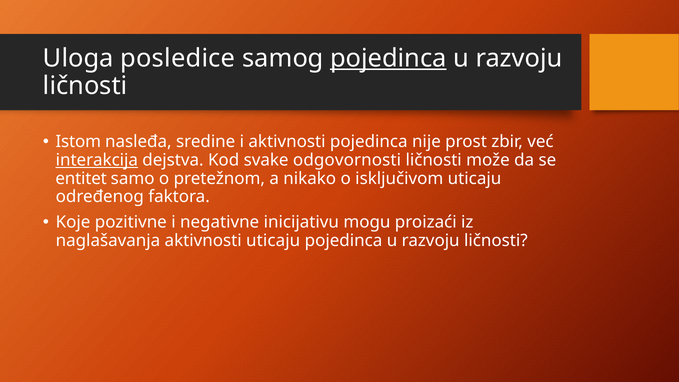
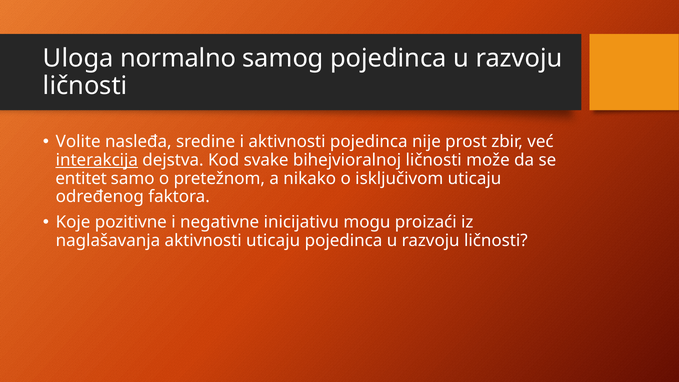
posledice: posledice -> normalno (178, 58)
pojedinca underline: present -> none (388, 58)
Istom: Istom -> Volite (78, 142)
odgovornosti: odgovornosti -> bihejvioralnoj (347, 160)
